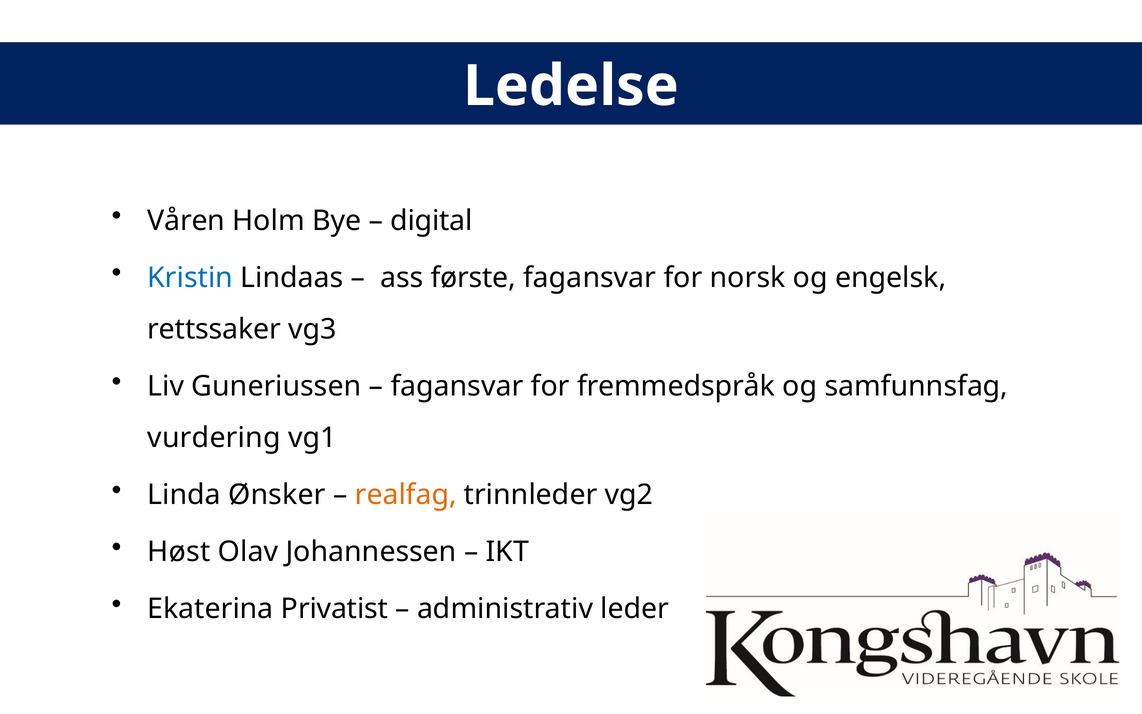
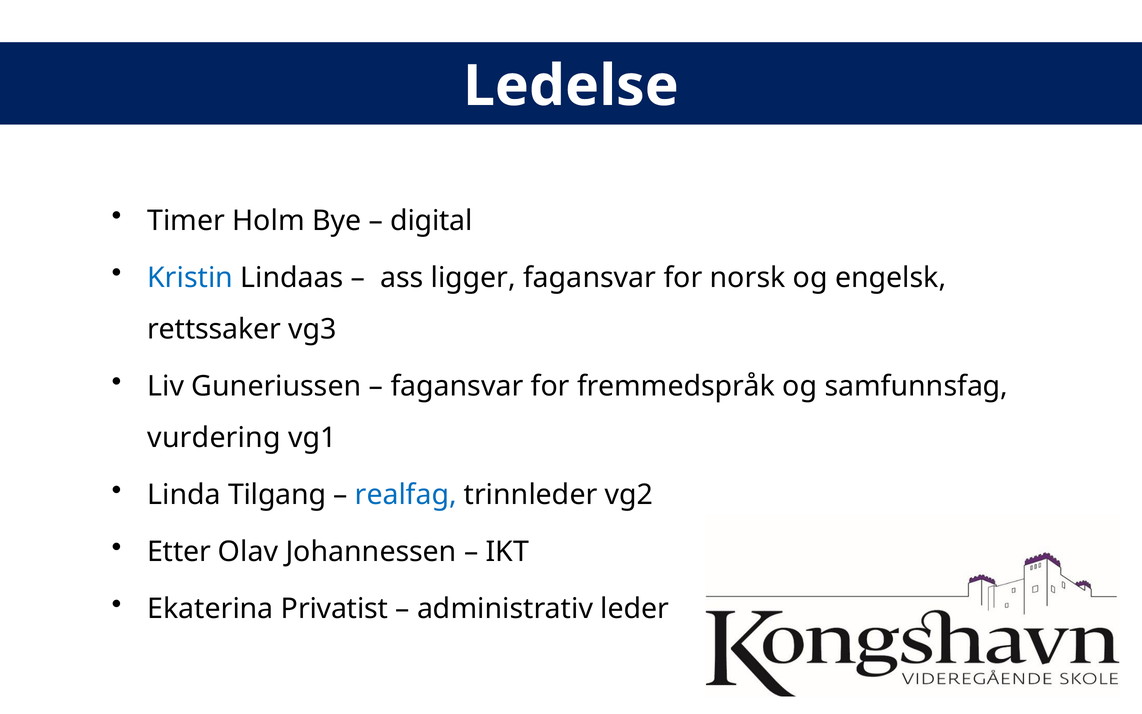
Våren: Våren -> Timer (186, 221)
første: første -> ligger (473, 278)
Ønsker: Ønsker -> Tilgang (277, 495)
realfag colour: orange -> blue (406, 495)
Høst: Høst -> Etter (179, 552)
